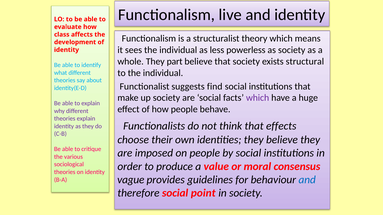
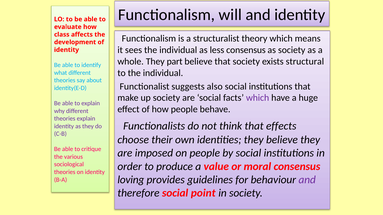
live: live -> will (230, 15)
less powerless: powerless -> consensus (246, 50)
find: find -> also (215, 87)
vague: vague -> loving (131, 180)
and colour: blue -> purple (307, 180)
